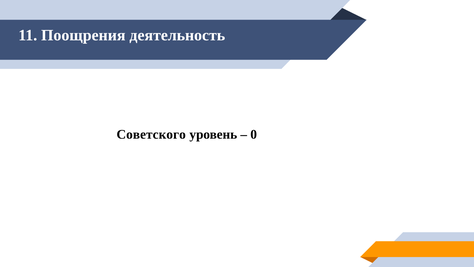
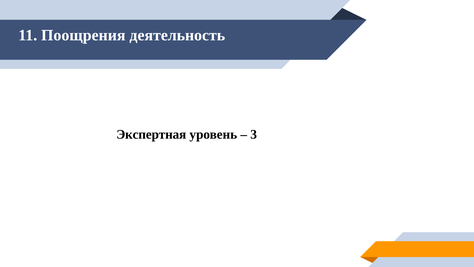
Советского: Советского -> Экспертная (151, 134)
0: 0 -> 3 (254, 134)
